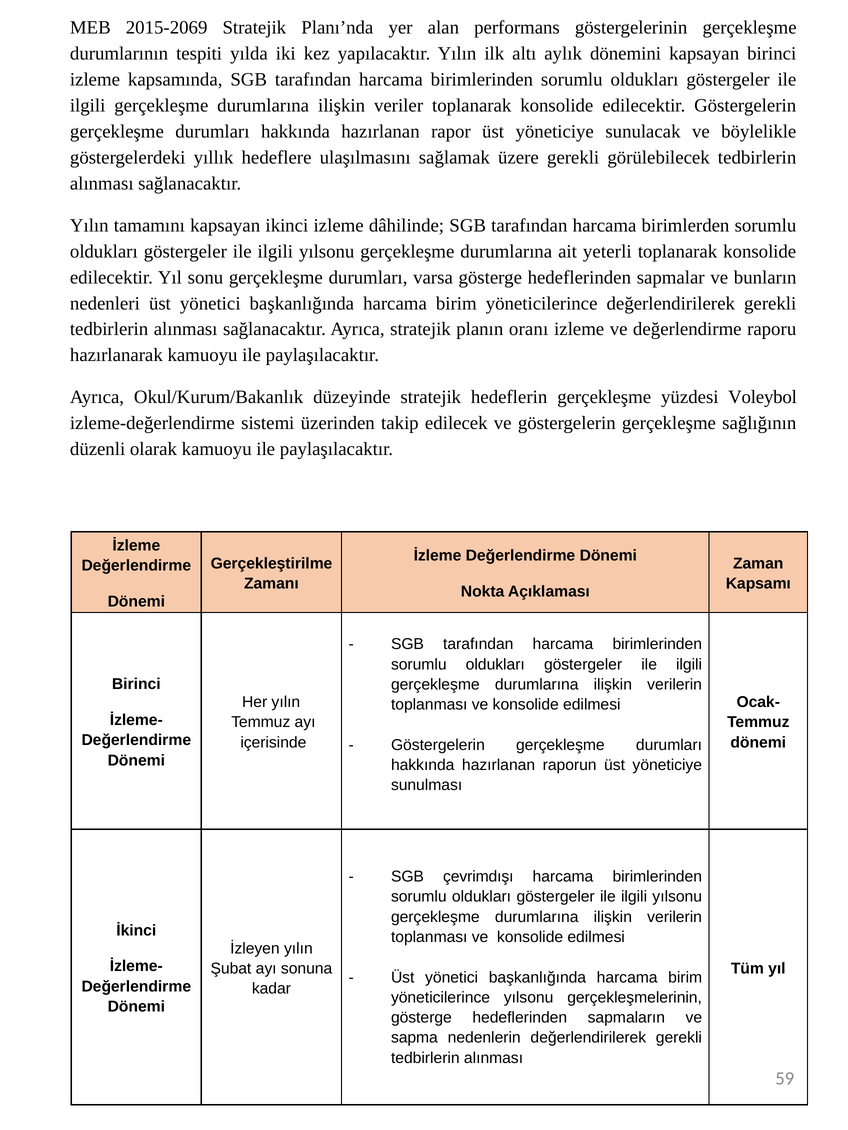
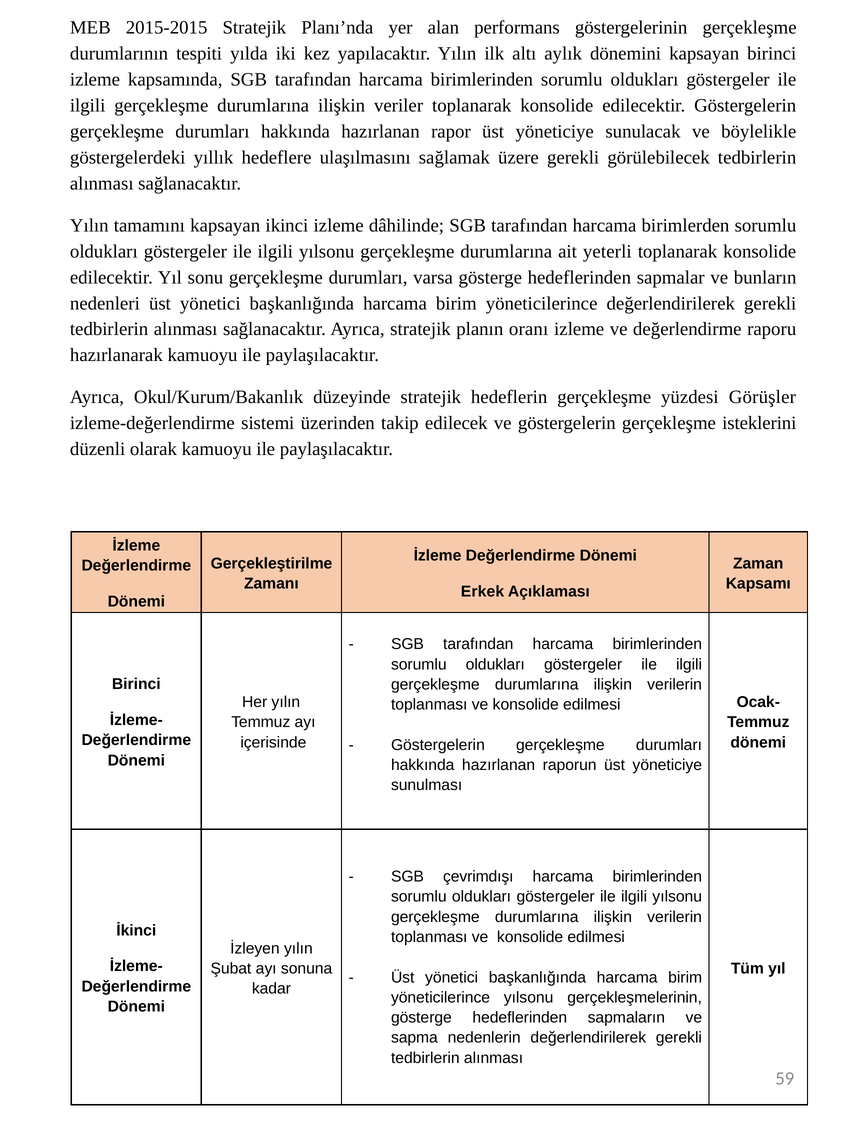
2015-2069: 2015-2069 -> 2015-2015 (167, 28)
Voleybol: Voleybol -> Görüşler (762, 397)
sağlığının: sağlığının -> isteklerini (759, 423)
Nokta: Nokta -> Erkek (483, 592)
